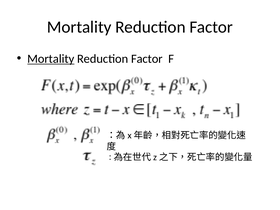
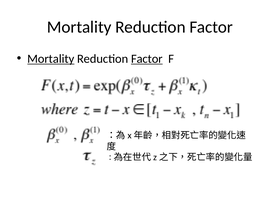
Factor underline: none -> present (147, 59)
